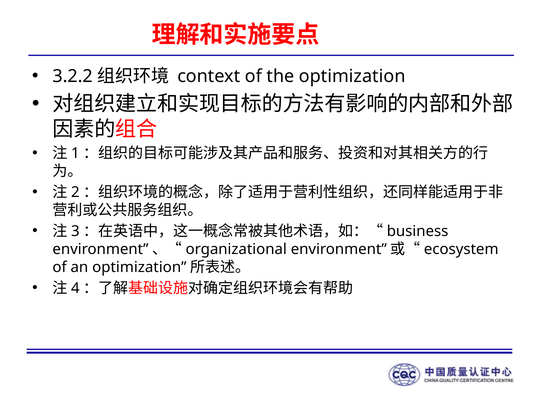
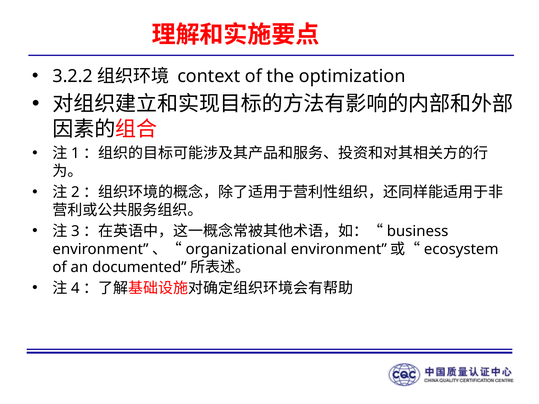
an optimization: optimization -> documented (139, 267)
